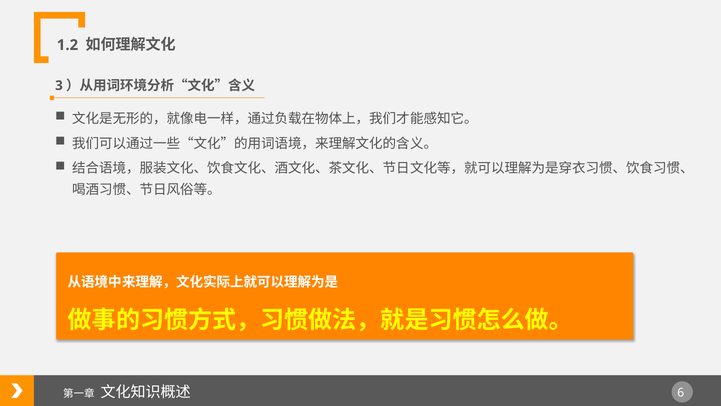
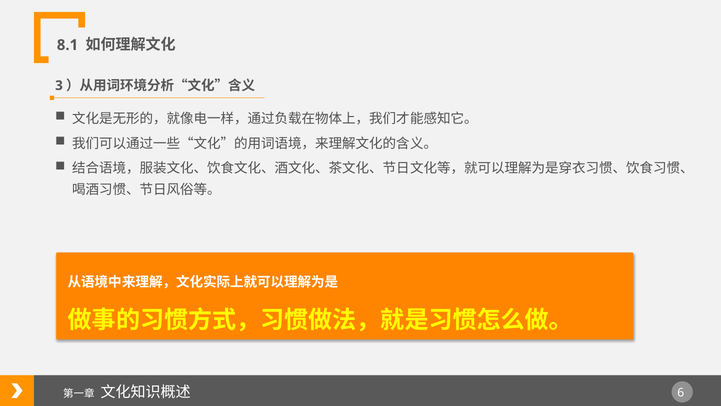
1.2: 1.2 -> 8.1 (67, 45)
